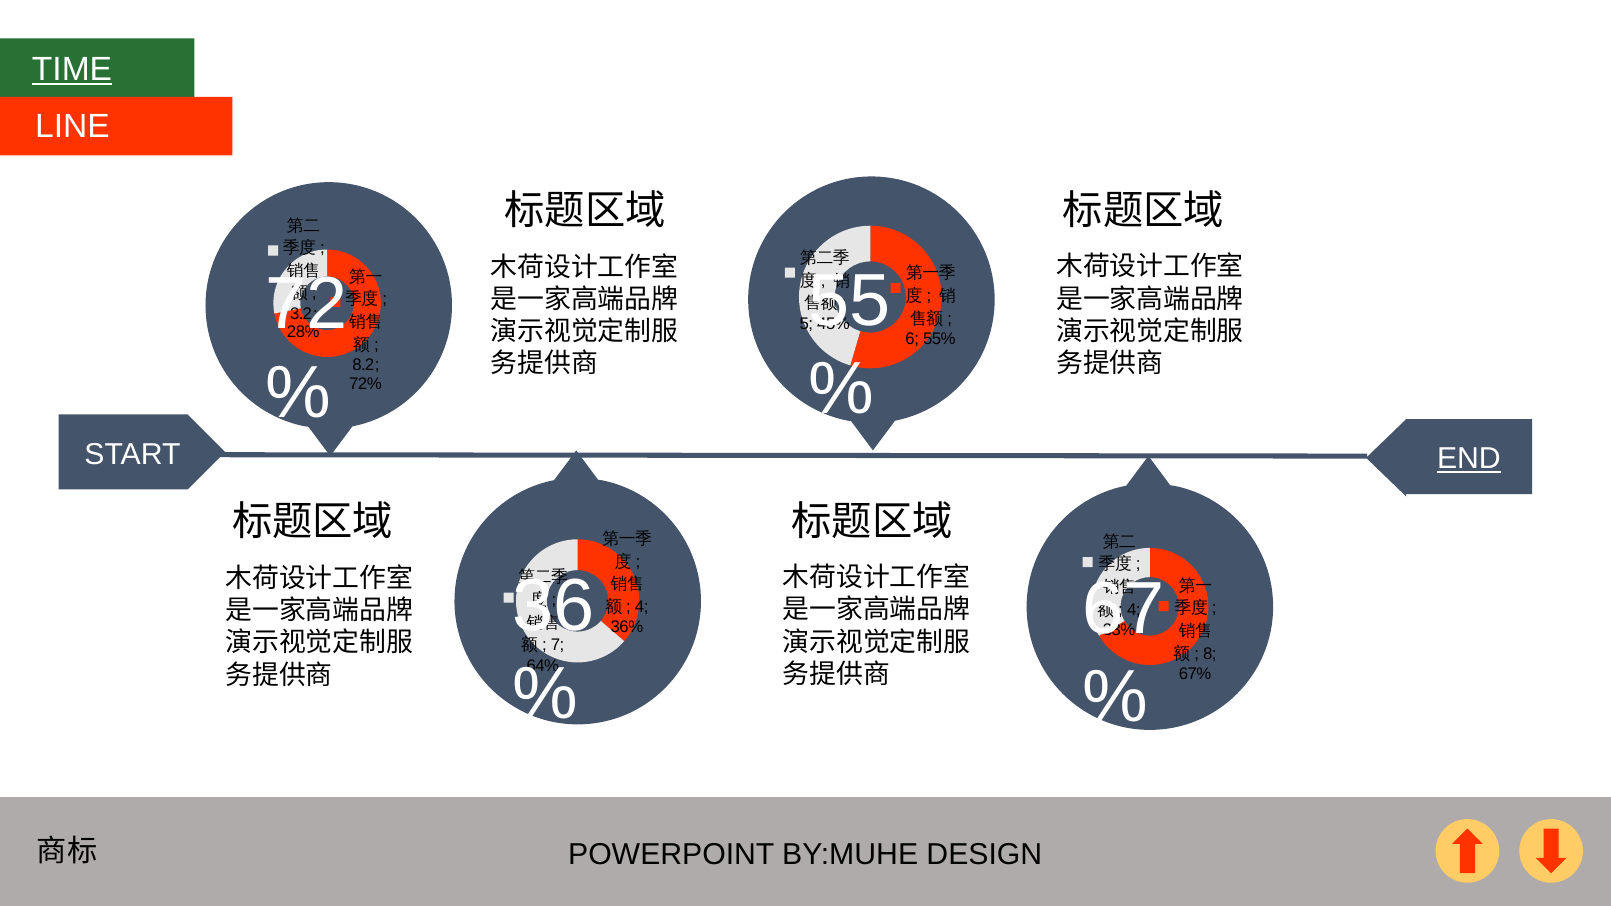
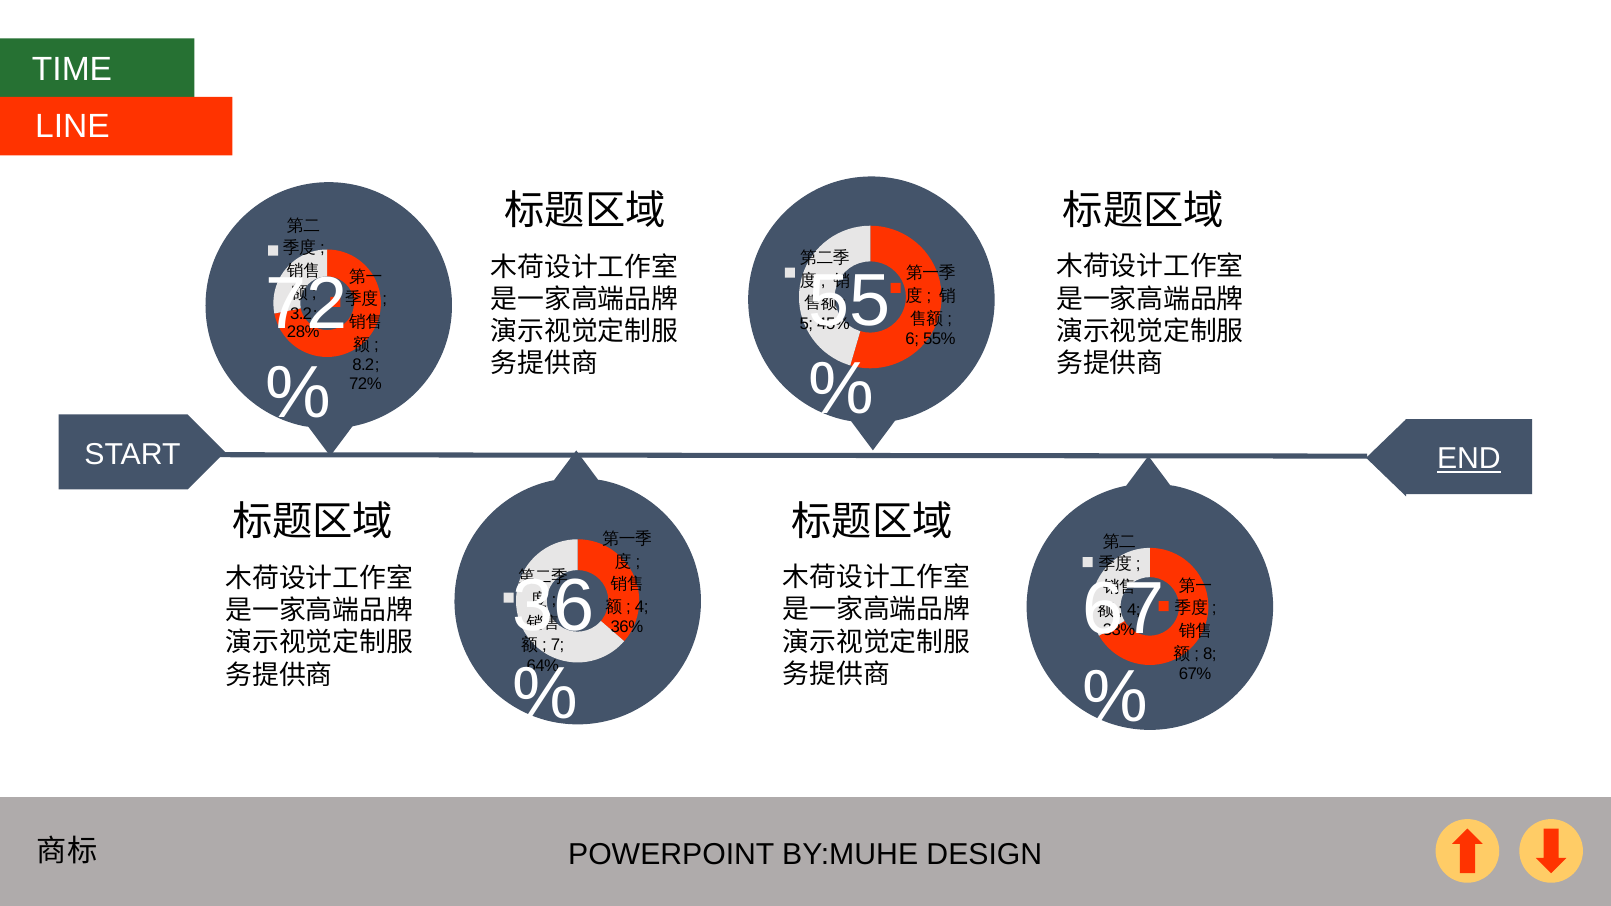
TIME underline: present -> none (72, 69)
